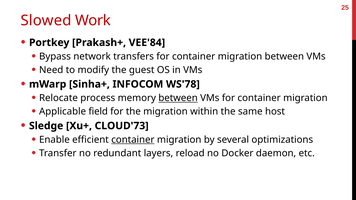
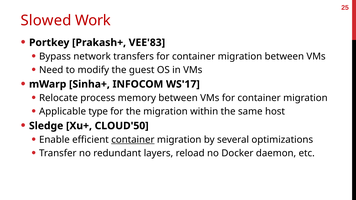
VEE'84: VEE'84 -> VEE'83 (147, 43)
WS'78: WS'78 -> WS'17 (183, 84)
between underline: present -> none (178, 98)
field: field -> type (98, 112)
CLOUD'73: CLOUD'73 -> CLOUD'50 (122, 126)
